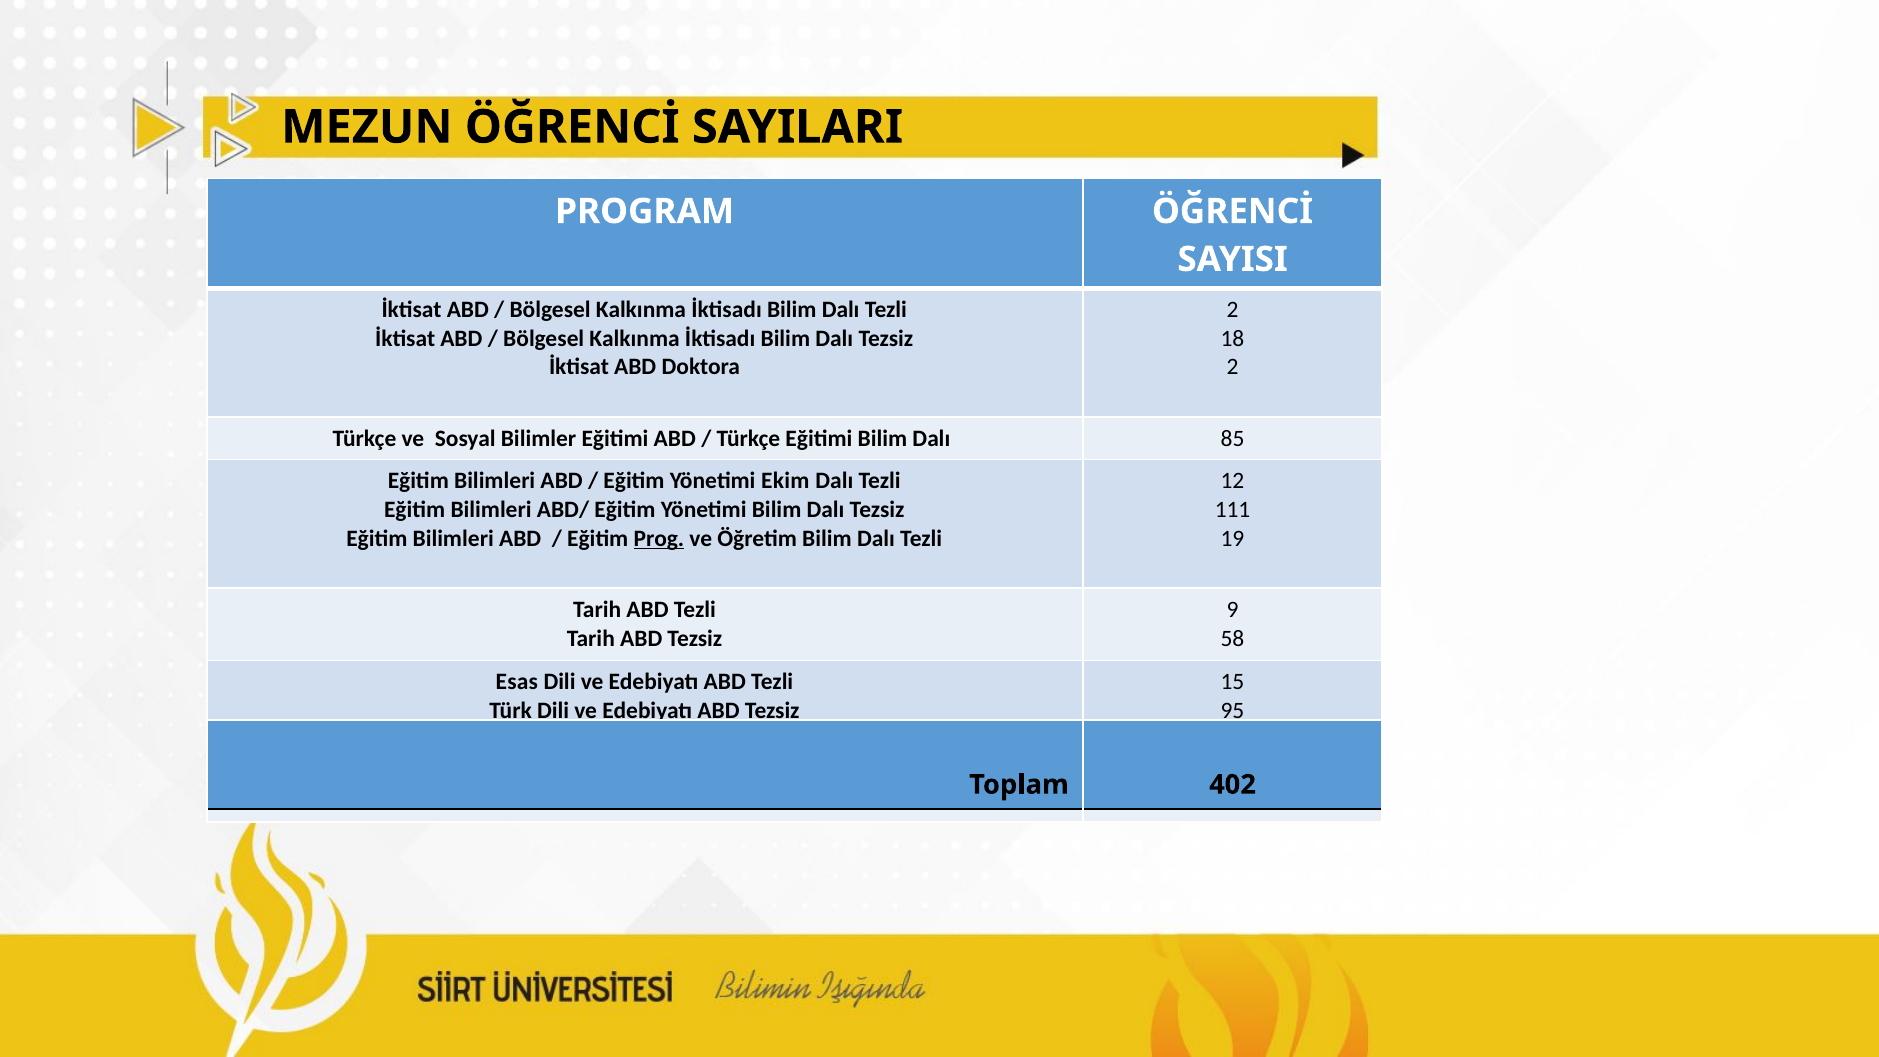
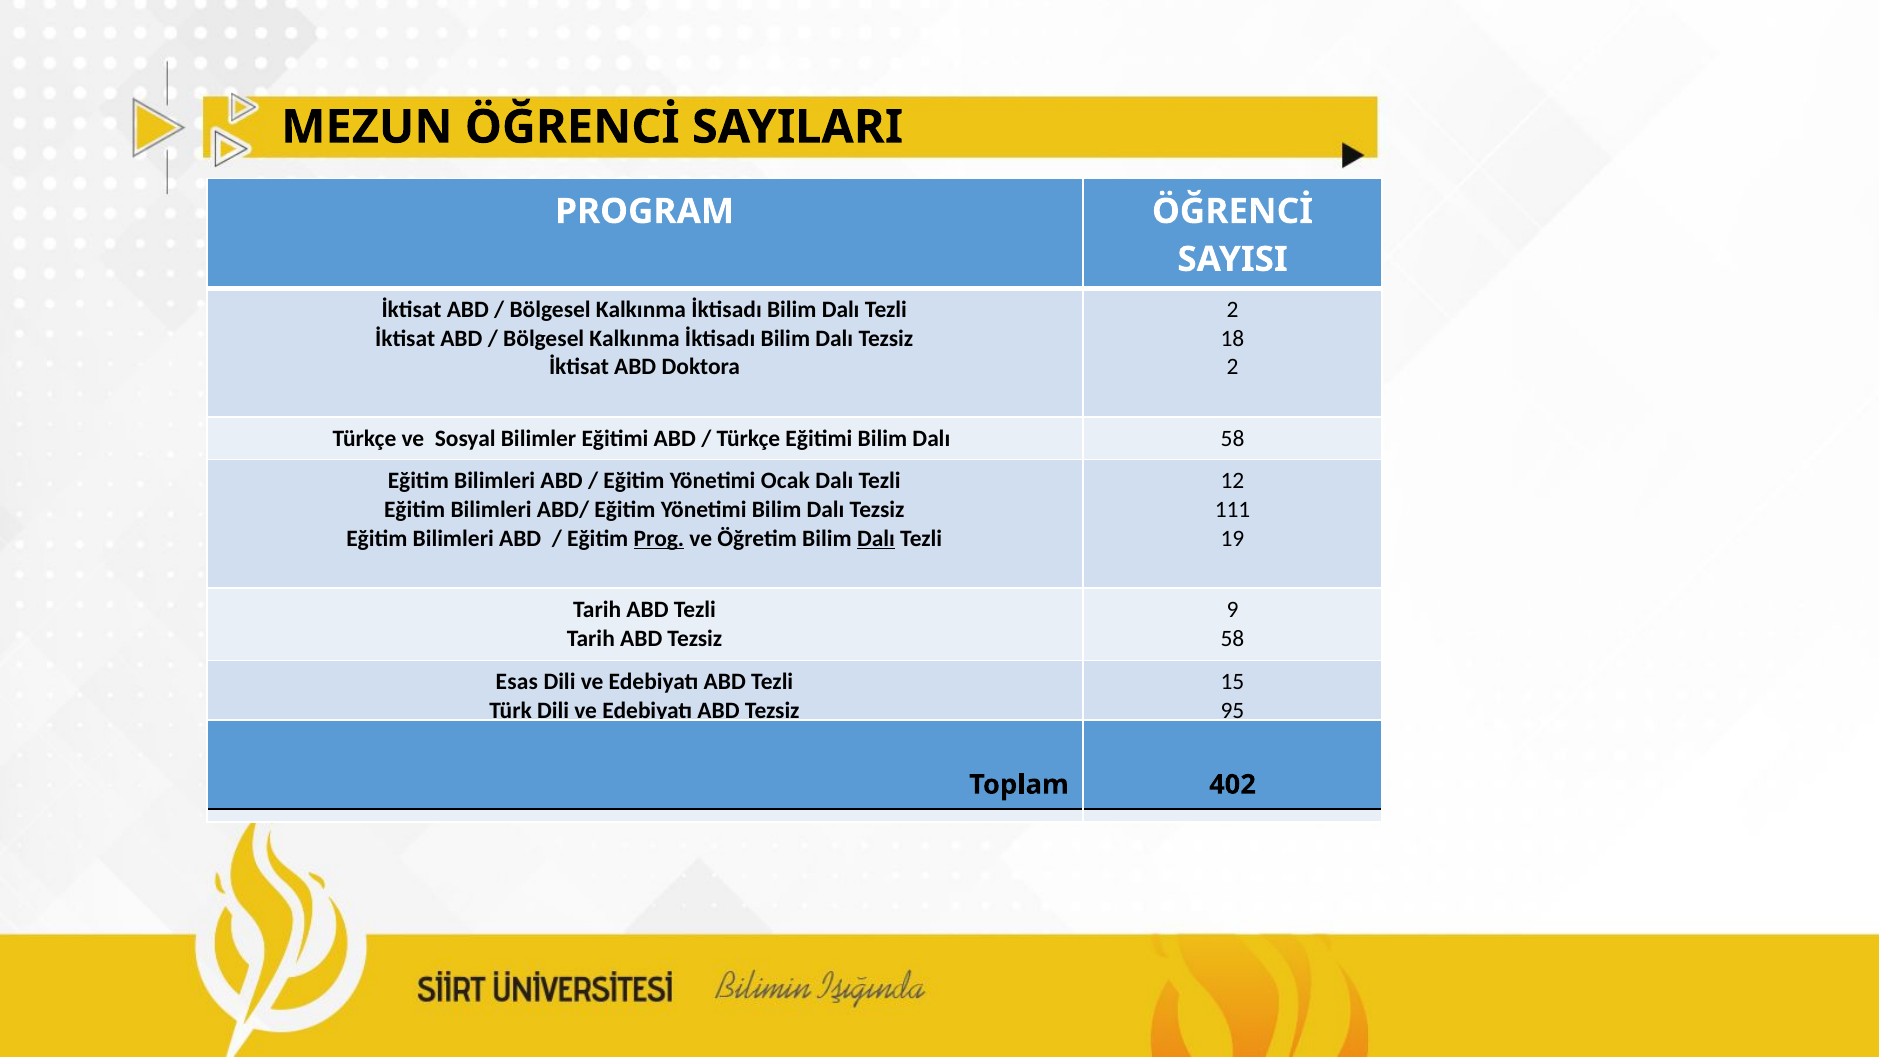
Dalı 85: 85 -> 58 (1233, 438)
Ekim: Ekim -> Ocak (785, 481)
Dalı underline: none -> present (876, 538)
